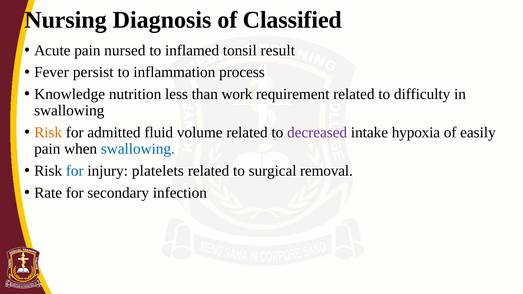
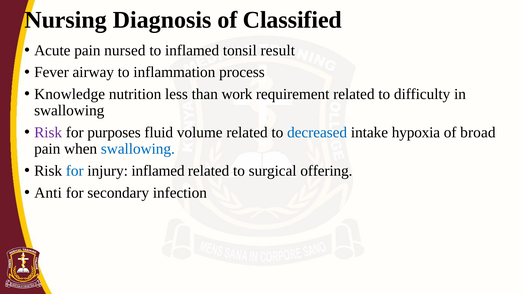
persist: persist -> airway (93, 72)
Risk colour: orange -> purple (48, 133)
admitted: admitted -> purposes (114, 133)
decreased colour: purple -> blue (317, 133)
easily: easily -> broad (478, 133)
injury platelets: platelets -> inflamed (158, 171)
removal: removal -> offering (326, 171)
Rate: Rate -> Anti (48, 193)
